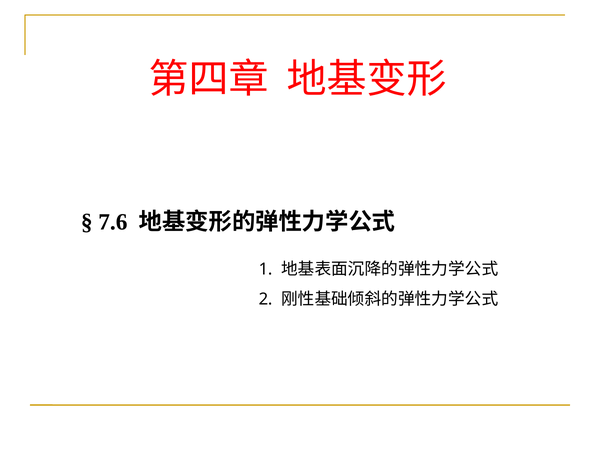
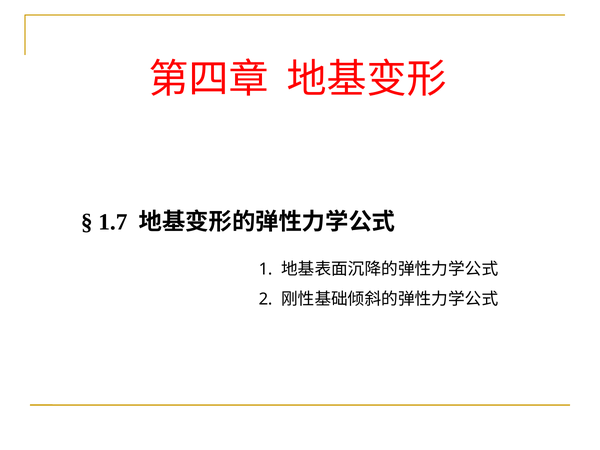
7.6: 7.6 -> 1.7 (113, 222)
